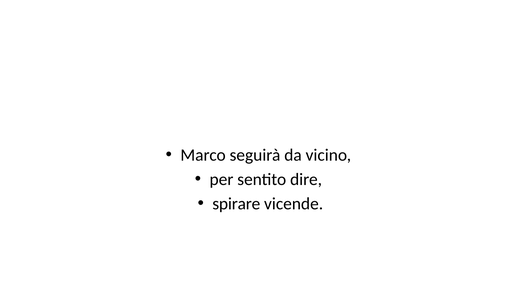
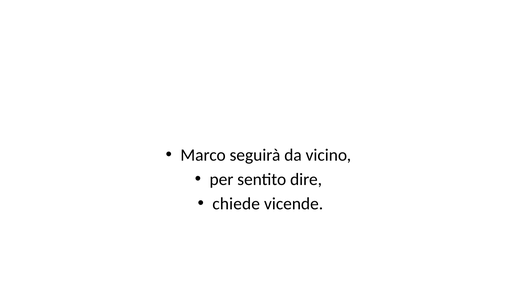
spirare: spirare -> chiede (236, 204)
